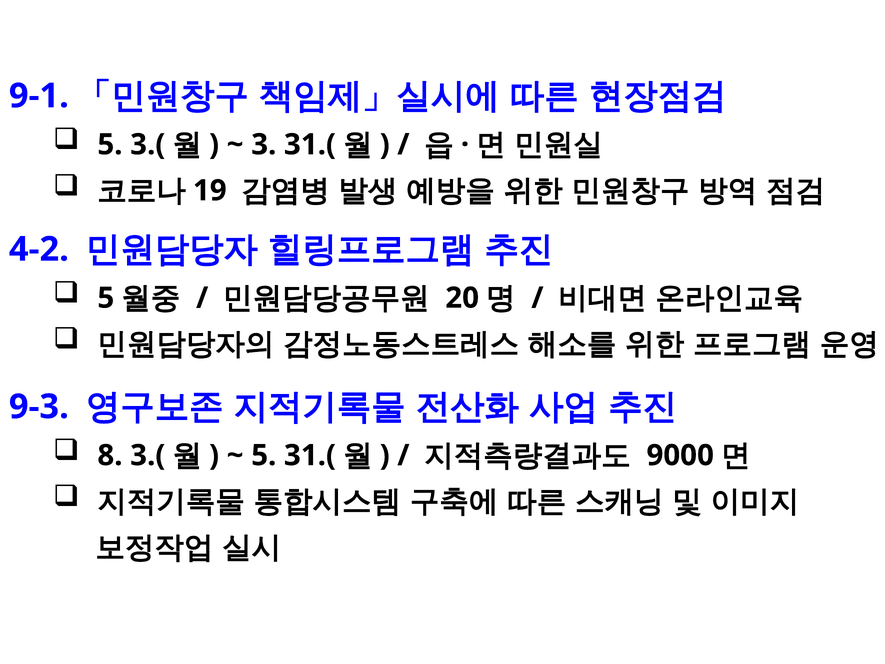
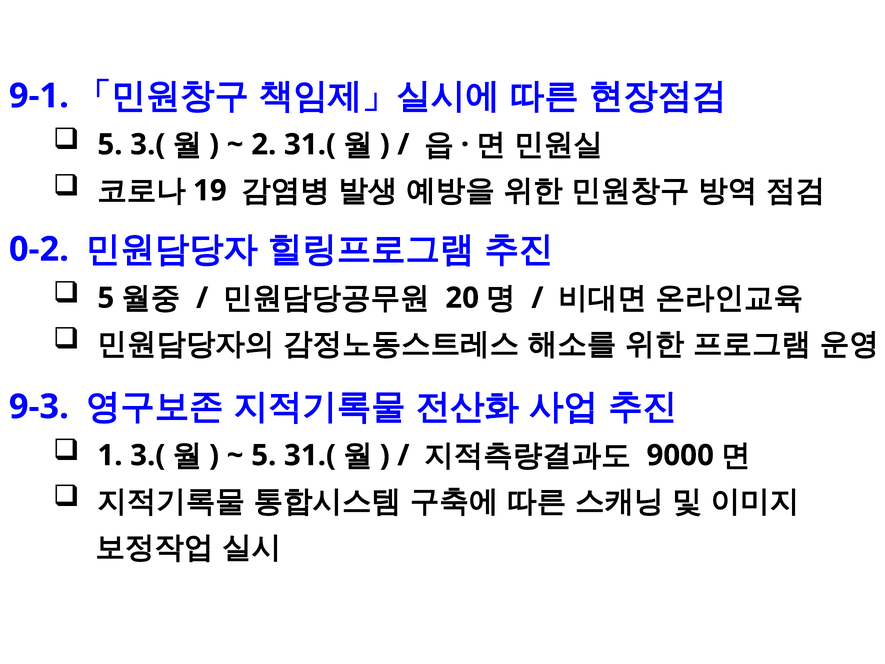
3: 3 -> 2 (264, 145)
4-2: 4-2 -> 0-2 (39, 249)
8: 8 -> 1 (110, 455)
